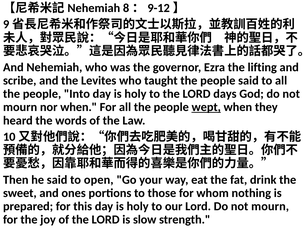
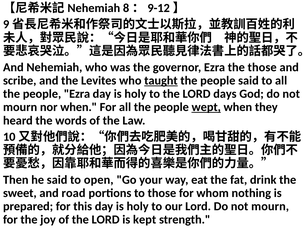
the lifting: lifting -> those (262, 67)
taught underline: none -> present (161, 81)
people Into: Into -> Ezra (77, 94)
ones: ones -> road (74, 193)
slow: slow -> kept (145, 219)
